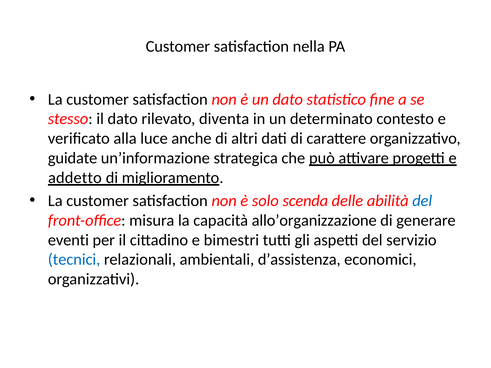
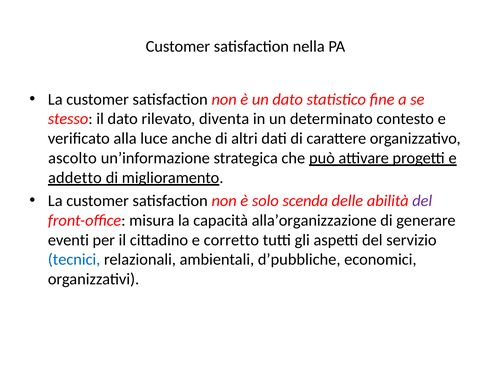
guidate: guidate -> ascolto (72, 158)
del colour: blue -> purple (422, 201)
allo’organizzazione: allo’organizzazione -> alla’organizzazione (314, 220)
bimestri: bimestri -> corretto (231, 240)
d’assistenza: d’assistenza -> d’pubbliche (299, 260)
